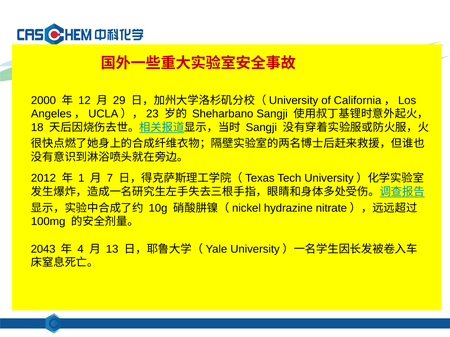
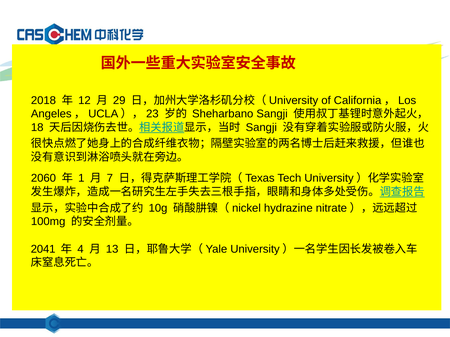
2000: 2000 -> 2018 (43, 101)
2012: 2012 -> 2060 (43, 179)
2043: 2043 -> 2041 (43, 249)
